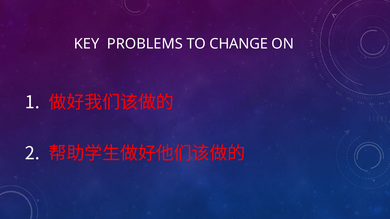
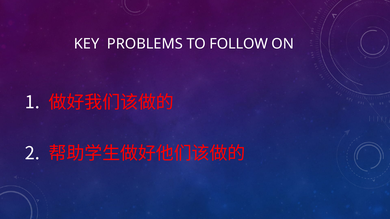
CHANGE: CHANGE -> FOLLOW (239, 44)
